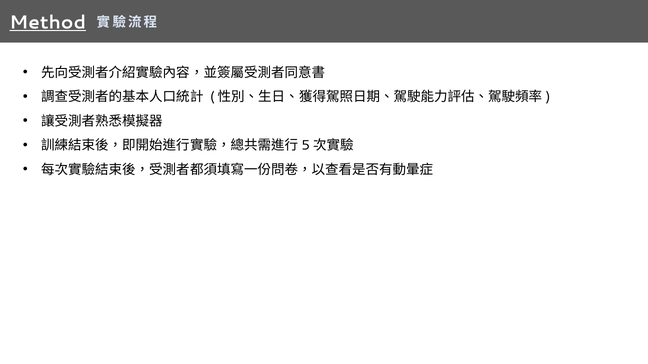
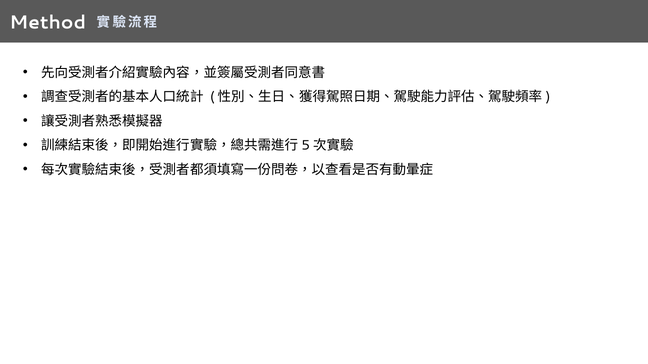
Method underline: present -> none (48, 22)
